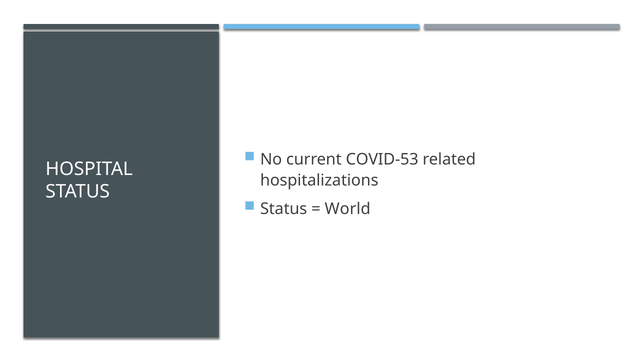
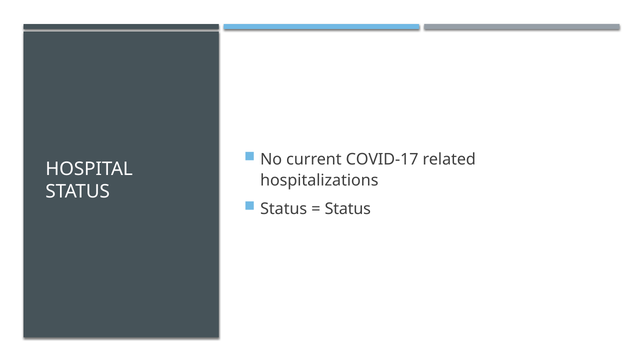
COVID-53: COVID-53 -> COVID-17 (382, 159)
World: World -> Status (348, 209)
